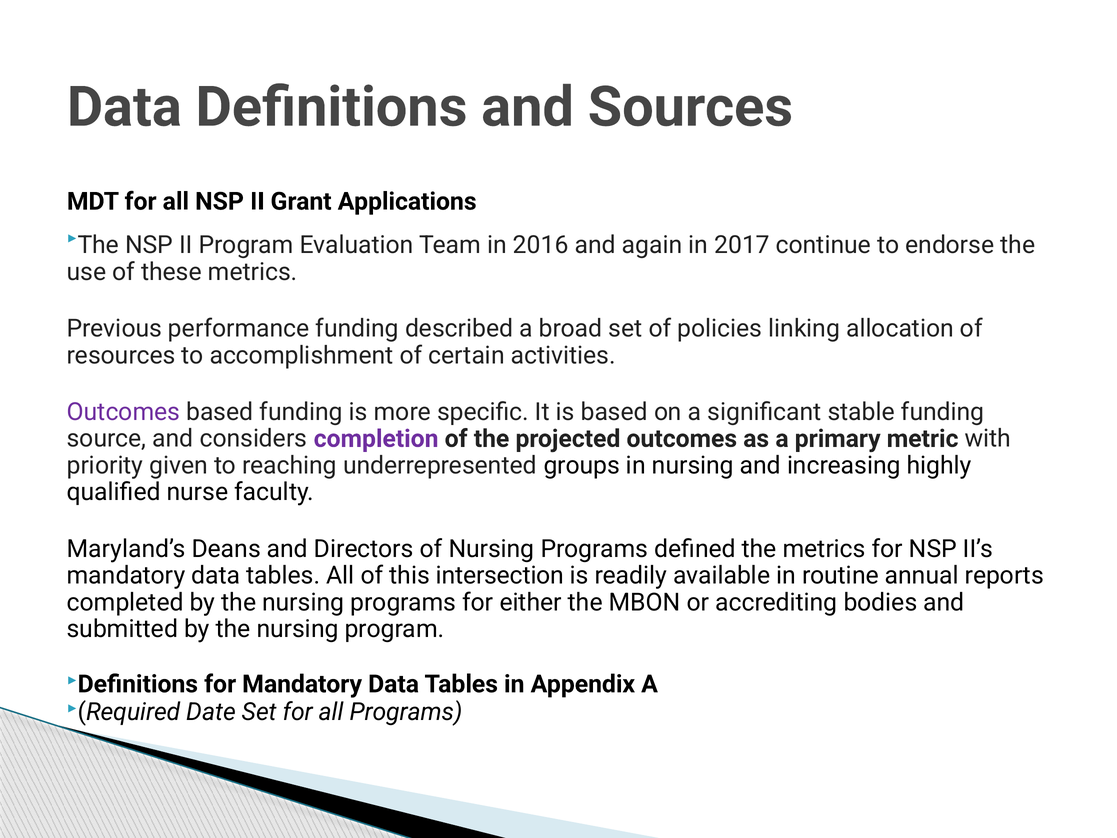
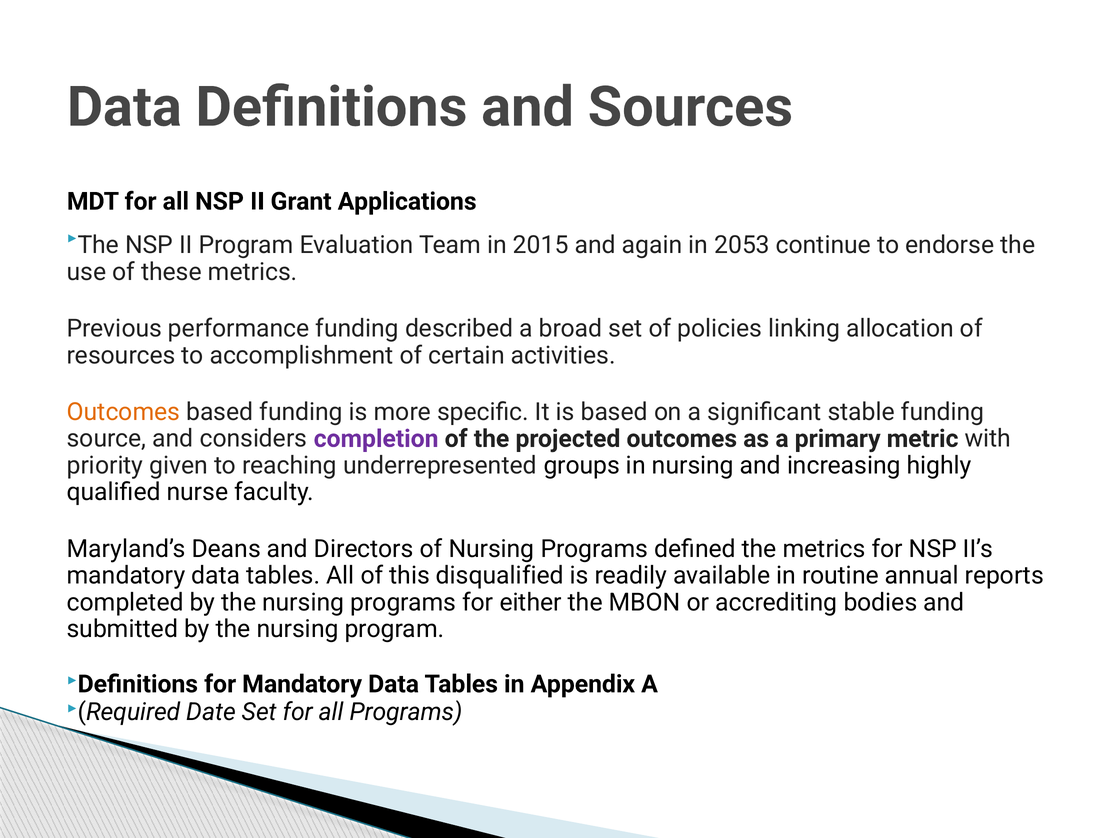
2016: 2016 -> 2015 (541, 245)
2017: 2017 -> 2053 (742, 245)
Outcomes colour: purple -> orange (123, 412)
intersection: intersection -> disqualified (500, 575)
